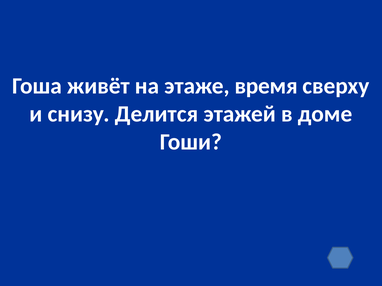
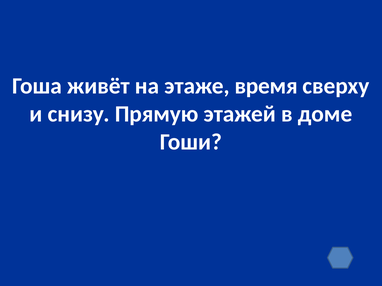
Делится: Делится -> Прямую (157, 114)
